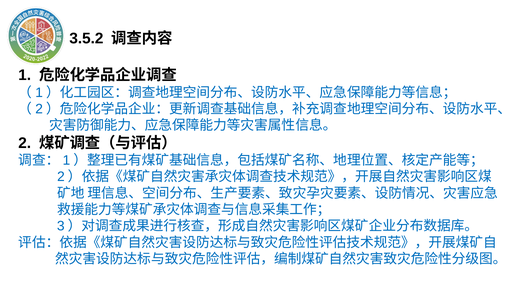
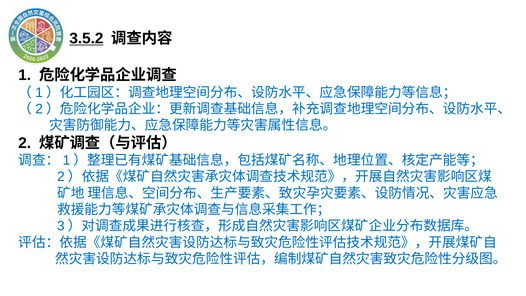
3.5.2 underline: none -> present (86, 38)
